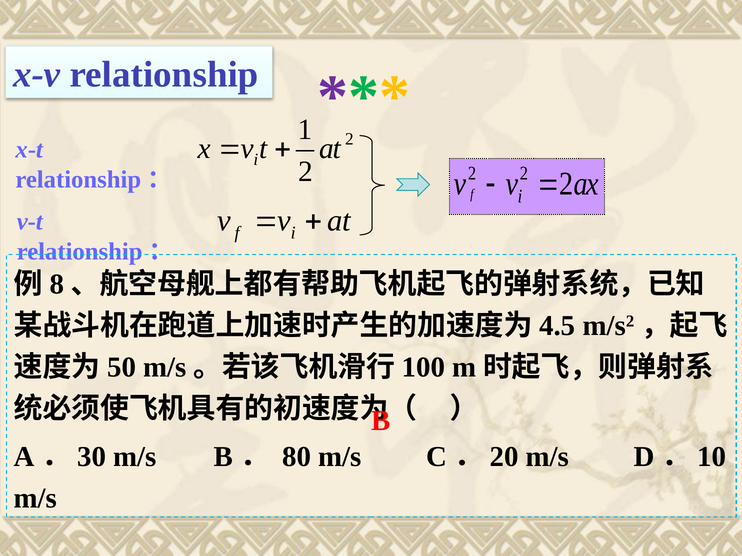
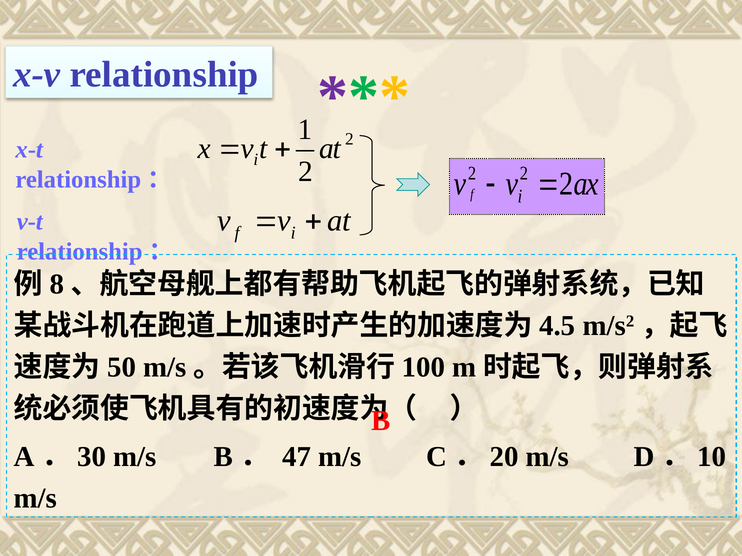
80: 80 -> 47 (297, 457)
